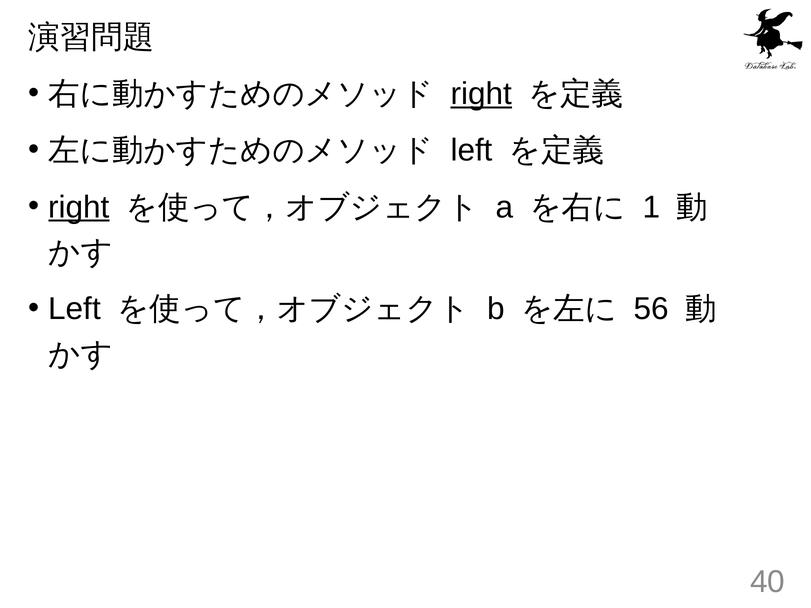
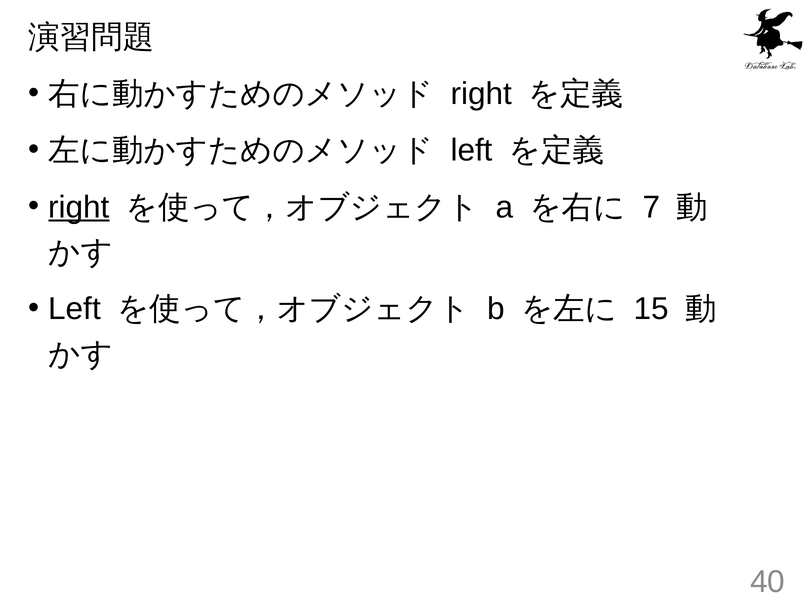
right underline: present -> none (481, 94)
1: 1 -> 7 (651, 207)
56: 56 -> 15 (651, 309)
